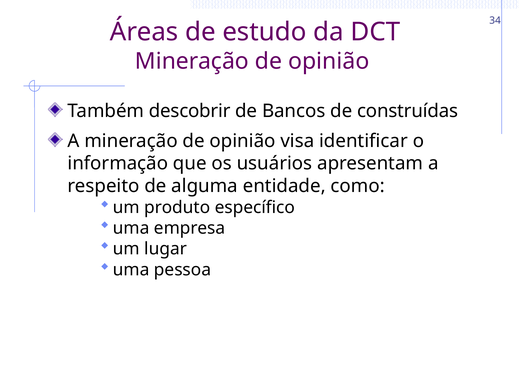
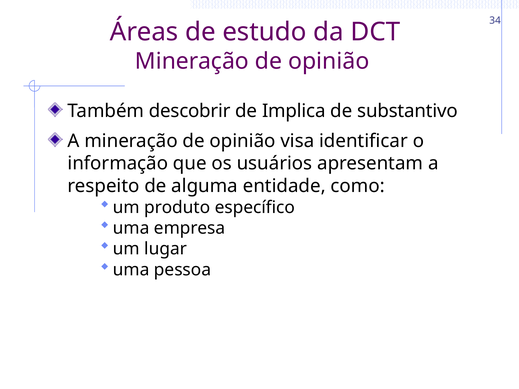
Bancos: Bancos -> Implica (294, 111)
construídas: construídas -> substantivo (408, 111)
